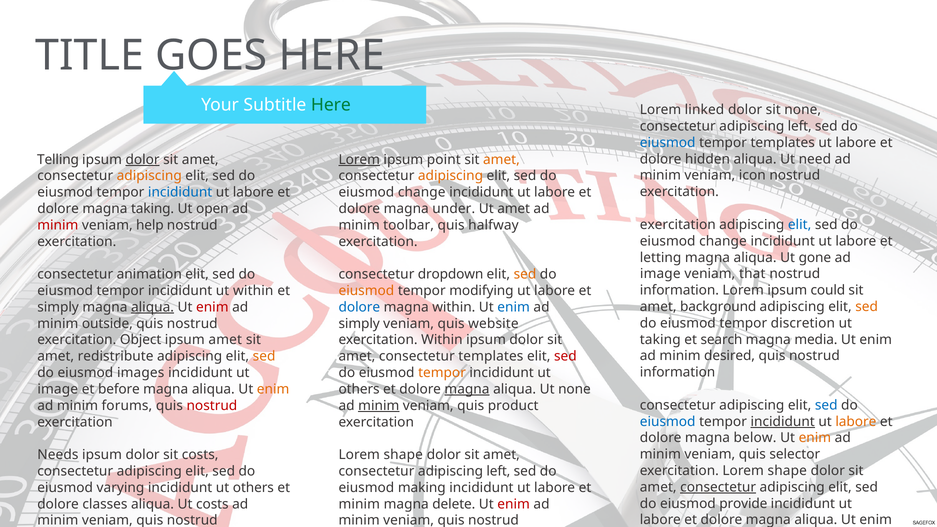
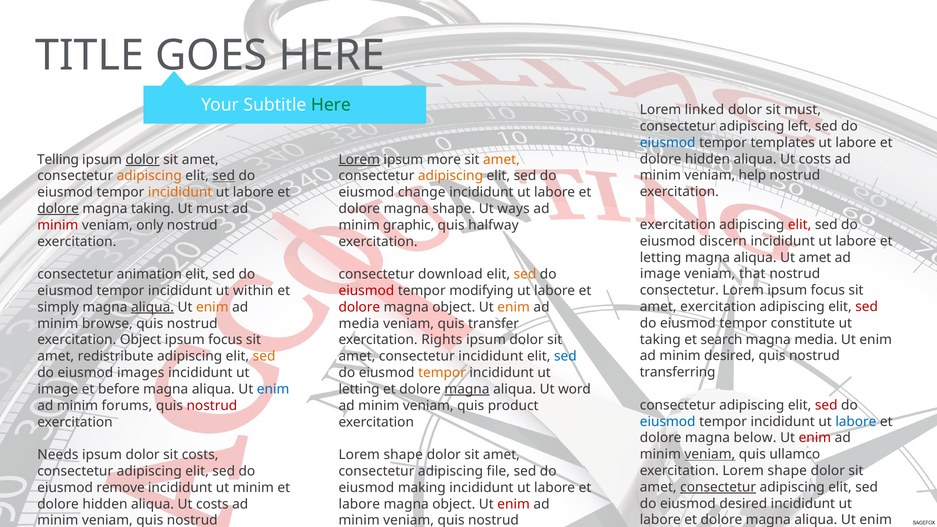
sit none: none -> must (803, 110)
need: need -> costs (815, 159)
point: point -> more (444, 160)
icon: icon -> help (752, 175)
sed underline: none -> present (224, 176)
incididunt colour: blue -> orange (180, 192)
dolore underline: none -> present (58, 209)
Ut open: open -> must (212, 209)
magna under: under -> shape (454, 209)
Ut amet: amet -> ways (514, 209)
elit colour: blue -> red (800, 225)
help: help -> only (150, 225)
toolbar: toolbar -> graphic (409, 225)
change: change -> discern (723, 241)
Ut gone: gone -> amet (815, 258)
dropdown: dropdown -> download (450, 274)
information: information -> consectetur (679, 290)
Lorem ipsum could: could -> focus (828, 290)
eiusmod colour: orange -> red (366, 291)
amet background: background -> exercitation (718, 307)
sed colour: orange -> red (867, 307)
enim colour: red -> orange (212, 307)
dolore colour: blue -> red (359, 307)
within: within -> object (454, 307)
enim colour: blue -> orange (514, 307)
discretion: discretion -> constitute (803, 323)
outside: outside -> browse (107, 324)
simply: simply -> media (359, 324)
website: website -> transfer (494, 324)
amet: amet -> focus (225, 340)
exercitation Within: Within -> Rights (442, 340)
consectetur templates: templates -> incididunt (491, 356)
sed colour: red -> blue (565, 356)
information: information -> transferring (678, 372)
enim colour: orange -> blue (273, 389)
others: others -> letting (359, 389)
Ut none: none -> word (574, 389)
sed colour: blue -> red (826, 405)
minim underline: present -> none (379, 406)
incididunt underline: present -> none (783, 422)
labore colour: orange -> blue (856, 422)
enim colour: orange -> red (815, 438)
veniam underline: none -> present (710, 454)
selector: selector -> ullamco (795, 454)
left: left -> file (498, 471)
varying: varying -> remove (121, 488)
others: others -> minim (253, 488)
eiusmod provide: provide -> desired (743, 504)
classes: classes -> hidden (105, 504)
minim: minim -> labore (359, 504)
delete: delete -> object (454, 504)
